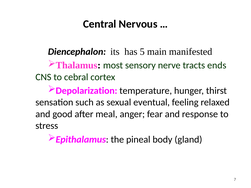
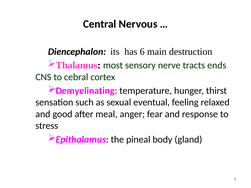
5: 5 -> 6 (142, 52)
manifested: manifested -> destruction (191, 52)
Depolarization: Depolarization -> Demyelinating (86, 91)
